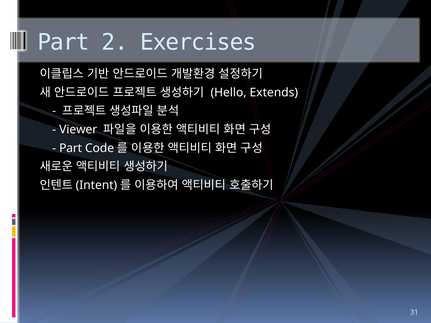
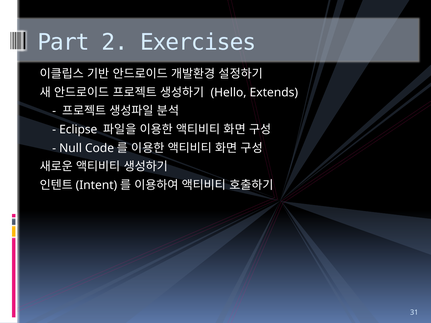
Viewer: Viewer -> Eclipse (78, 130)
Part: Part -> Null (71, 148)
